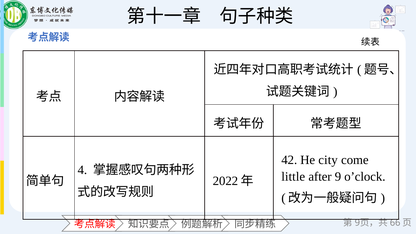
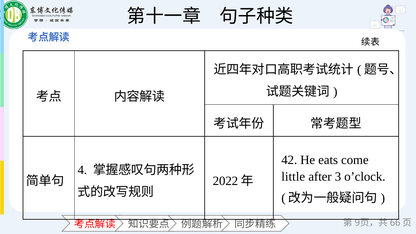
city: city -> eats (328, 160)
9: 9 -> 3 (338, 177)
